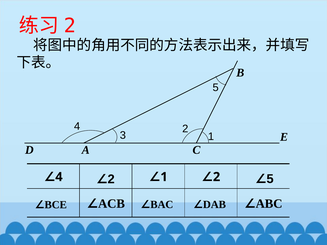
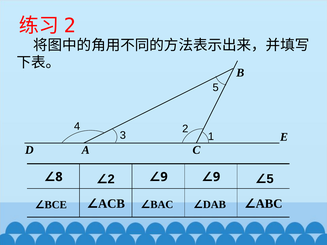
4: 4 -> 8 (59, 177)
1: 1 -> 9 (164, 177)
2: 2 -> 9 (217, 177)
